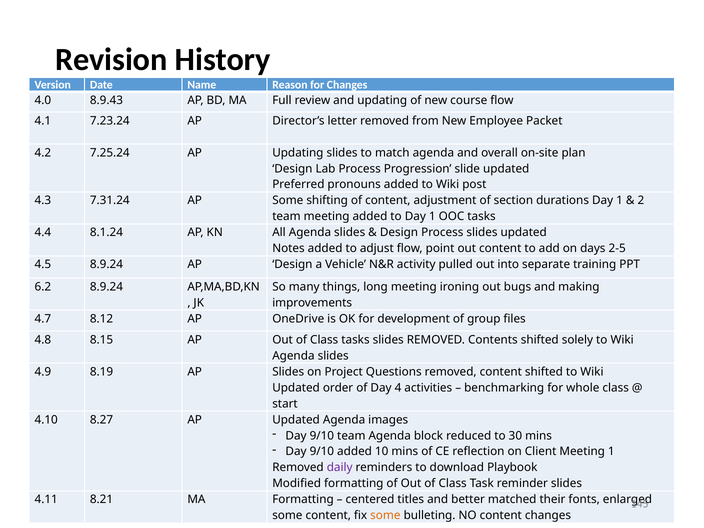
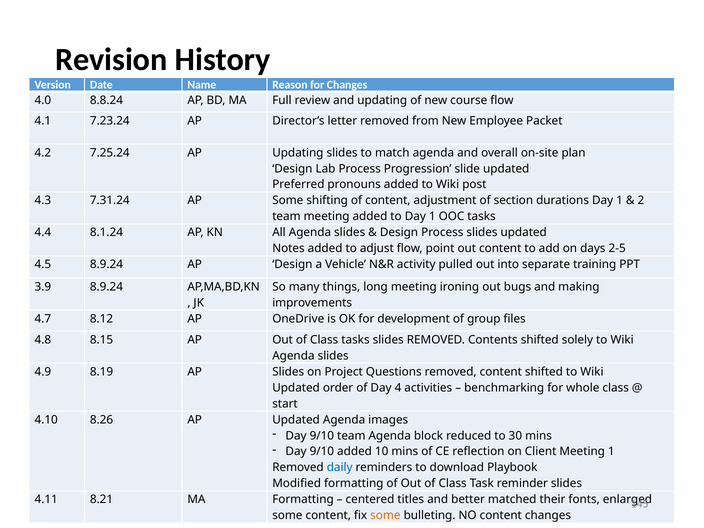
8.9.43: 8.9.43 -> 8.8.24 (106, 100)
6.2: 6.2 -> 3.9 (43, 287)
8.27: 8.27 -> 8.26 (102, 420)
daily colour: purple -> blue (340, 468)
